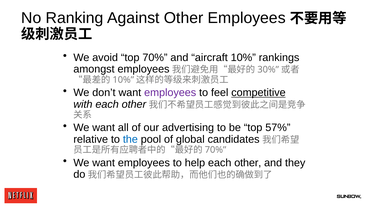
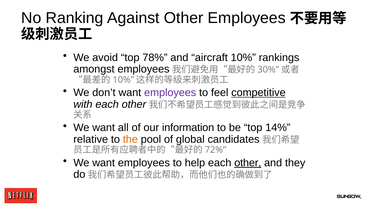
top 70%: 70% -> 78% (155, 58)
advertising: advertising -> information (188, 128)
57%: 57% -> 14% (278, 128)
the colour: blue -> orange (130, 140)
70%: 70% -> 72% (216, 150)
other underline: none -> present (248, 163)
